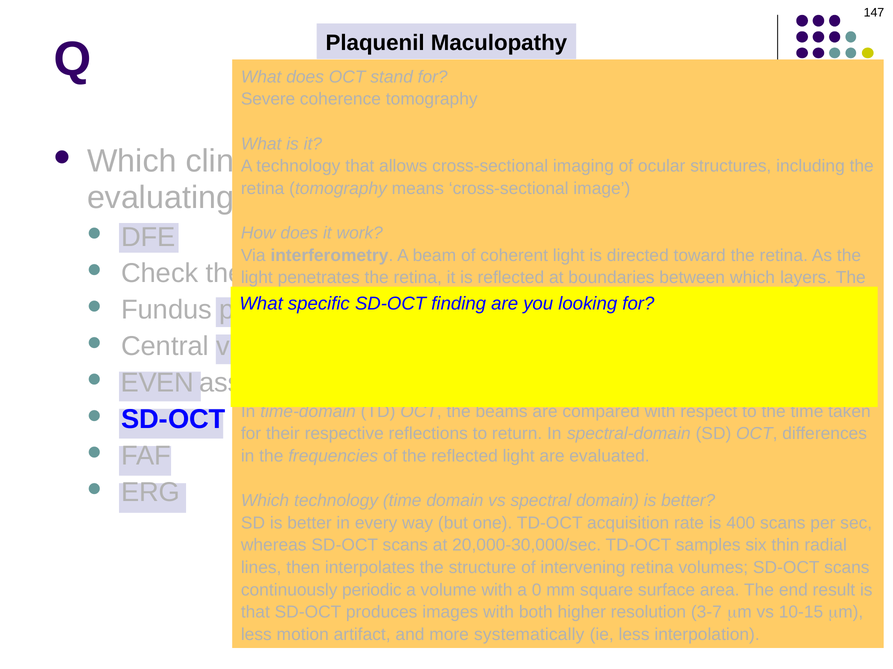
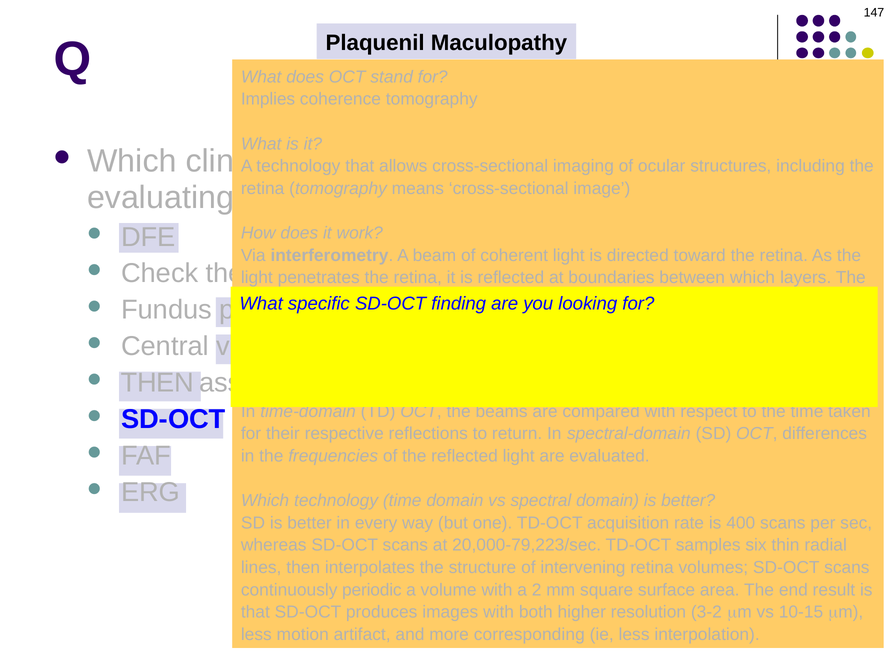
Severe: Severe -> Implies (268, 99)
EVEN: EVEN -> THEN (157, 383)
20,000-30,000/sec: 20,000-30,000/sec -> 20,000-79,223/sec (527, 546)
0: 0 -> 2 (537, 590)
3-7: 3-7 -> 3-2 (706, 613)
systematically: systematically -> corresponding (529, 635)
